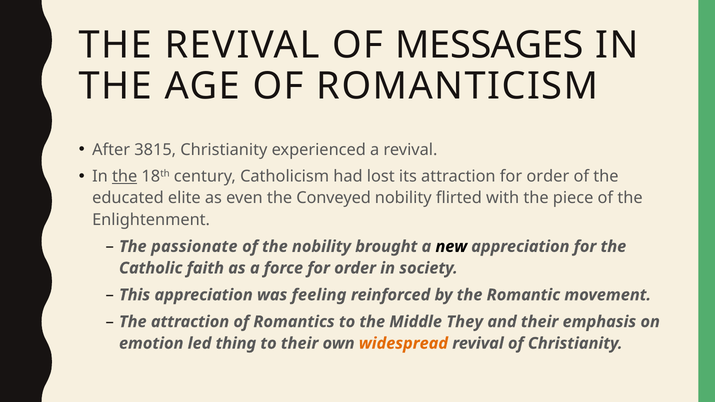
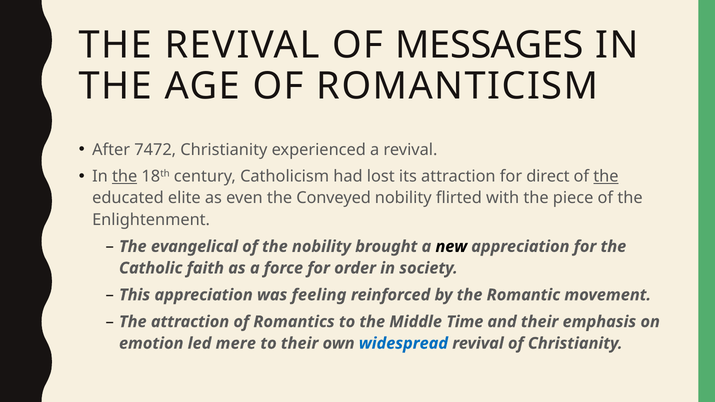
3815: 3815 -> 7472 (155, 150)
attraction for order: order -> direct (548, 177)
the underline: none -> present (606, 177)
passionate: passionate -> evangelical (194, 247)
They: They -> Time (465, 322)
thing: thing -> mere (236, 343)
widespread colour: orange -> blue (403, 343)
